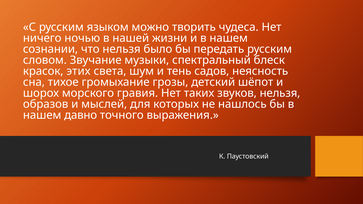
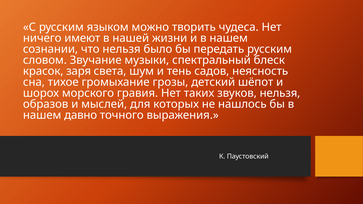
ночью: ночью -> имеют (82, 38)
этих: этих -> заря (79, 71)
